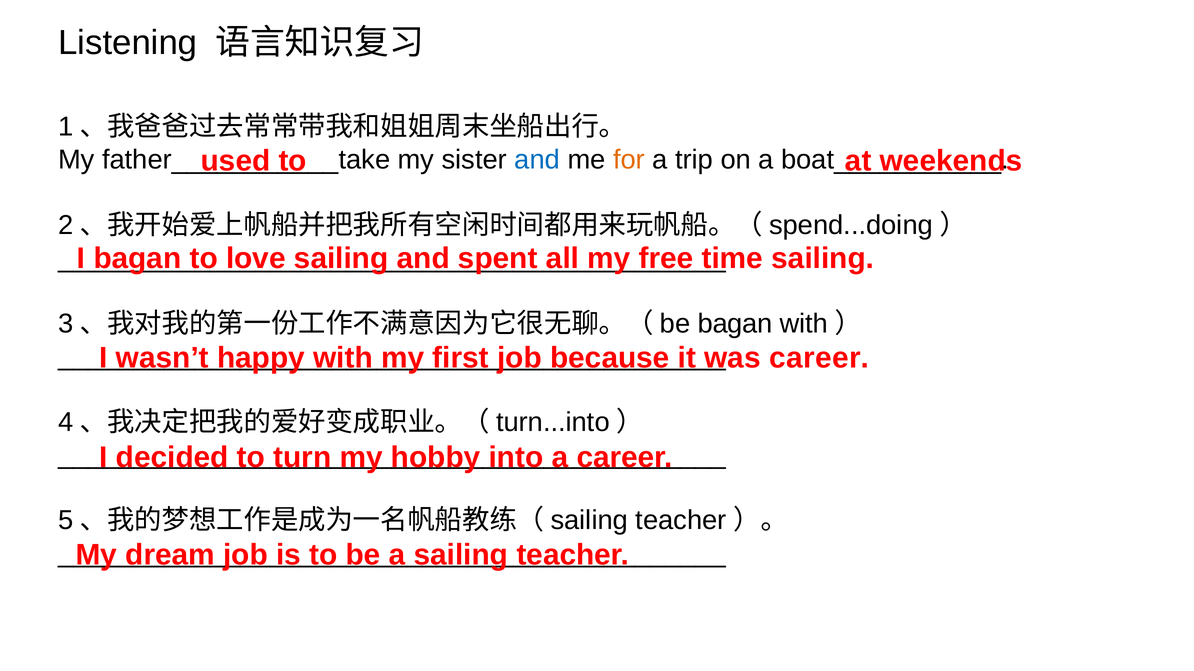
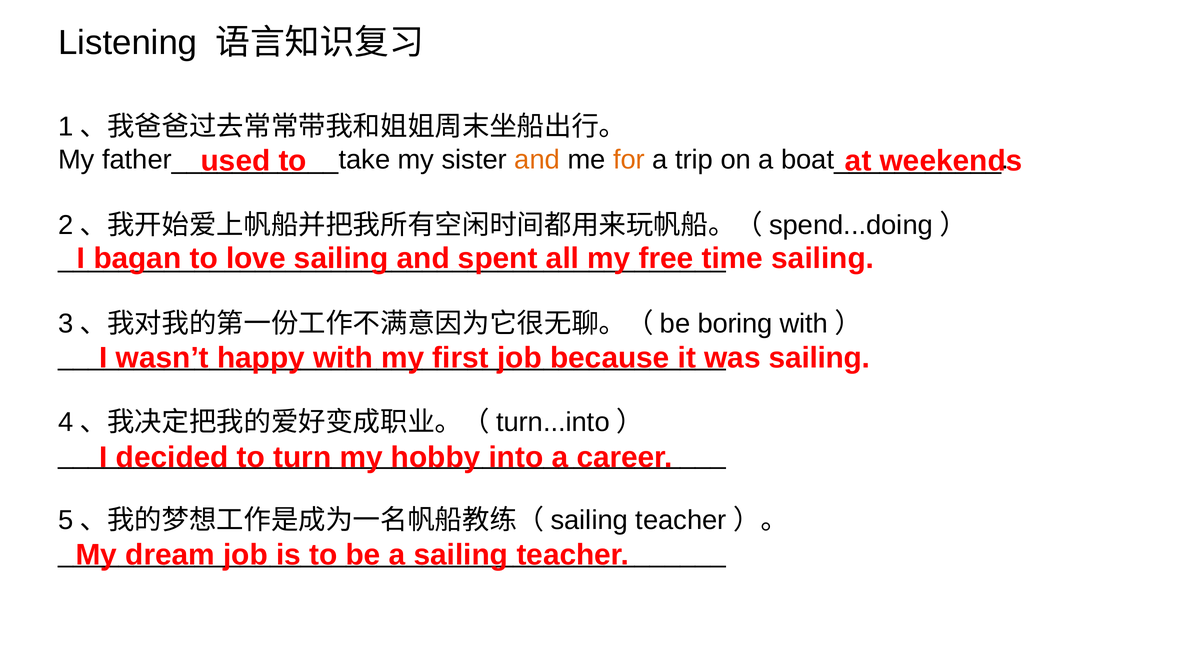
and colour: blue -> orange (537, 160)
bagan: bagan -> boring (735, 324)
was career: career -> sailing (820, 358)
